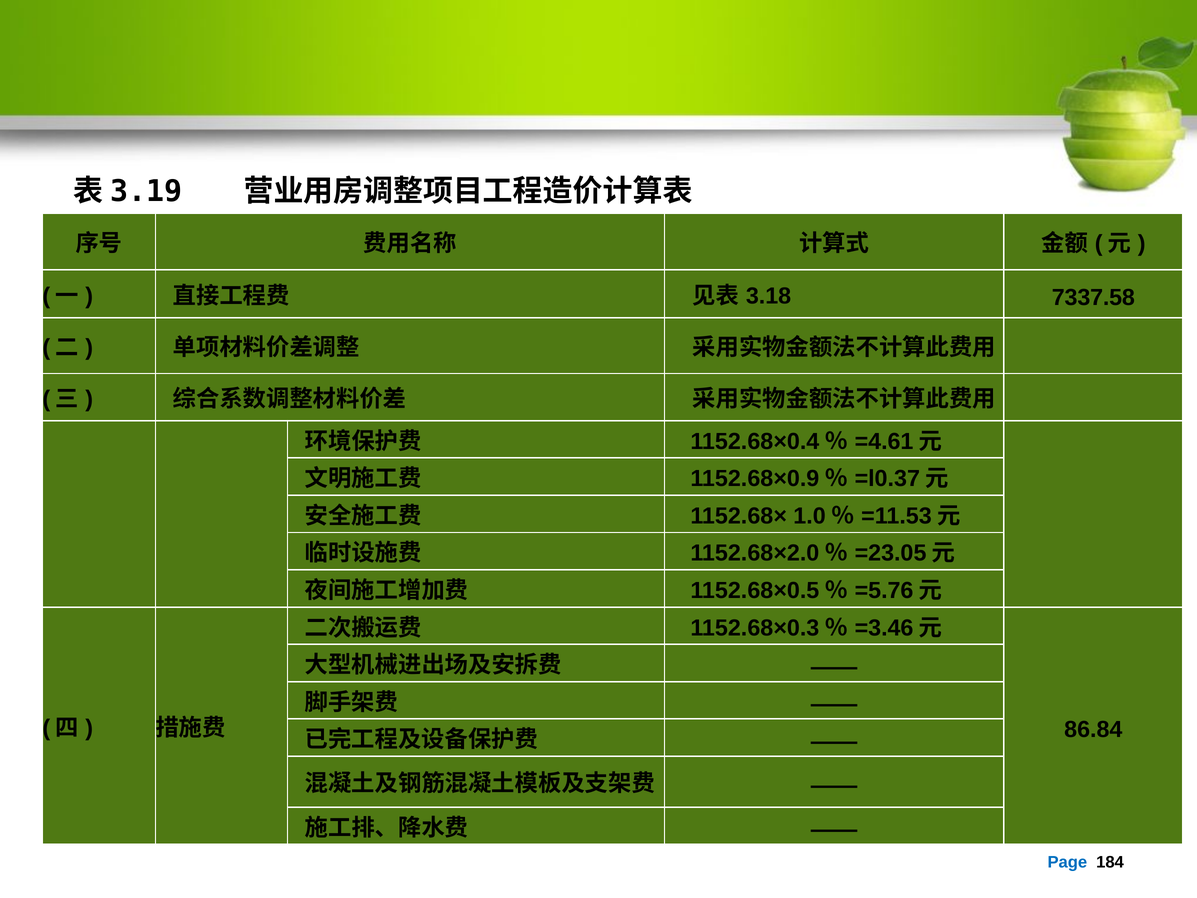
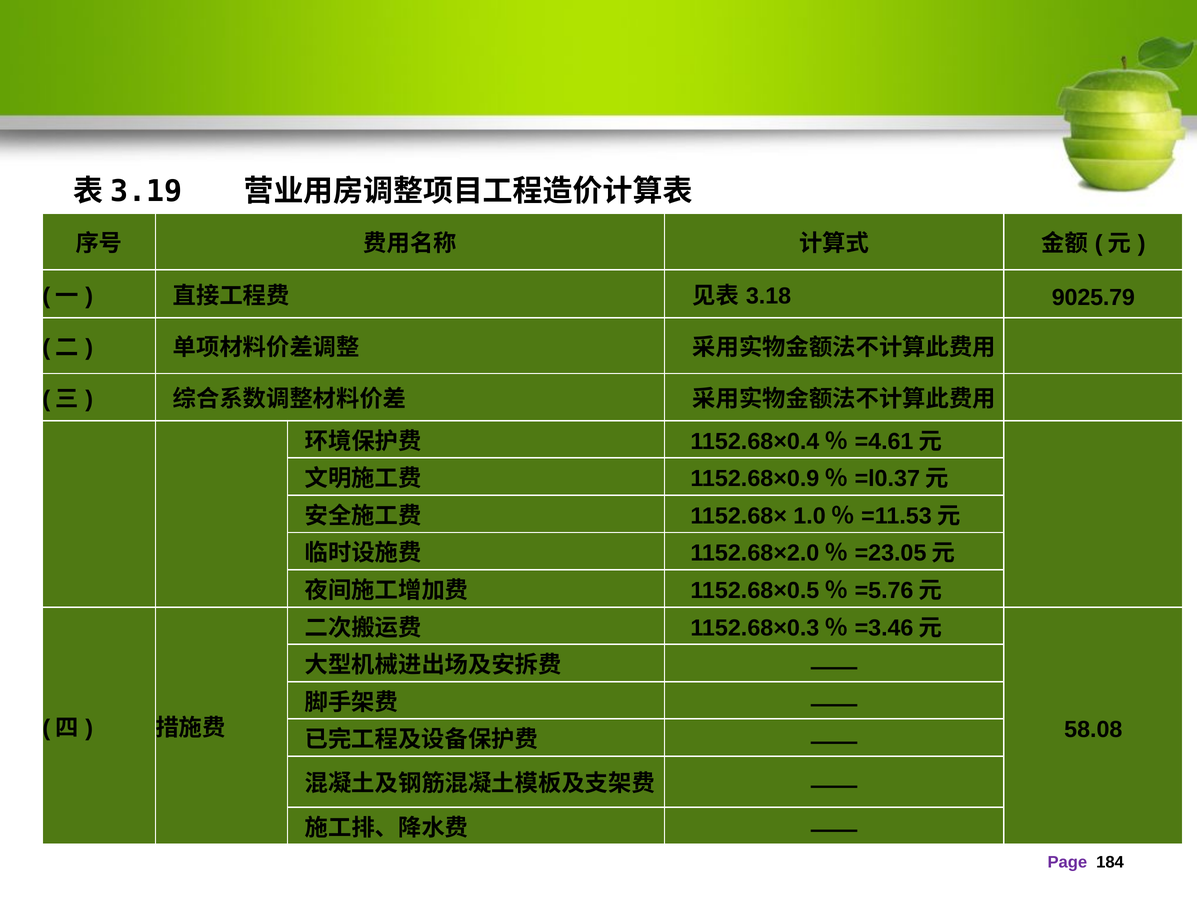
7337.58: 7337.58 -> 9025.79 (1093, 298)
86.84: 86.84 -> 58.08 (1093, 729)
Page colour: blue -> purple (1067, 862)
